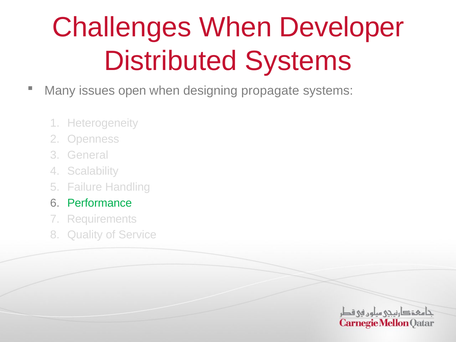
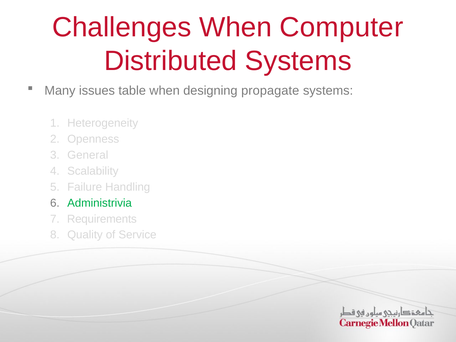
Developer: Developer -> Computer (341, 27)
open: open -> table (132, 91)
Performance: Performance -> Administrivia (100, 203)
